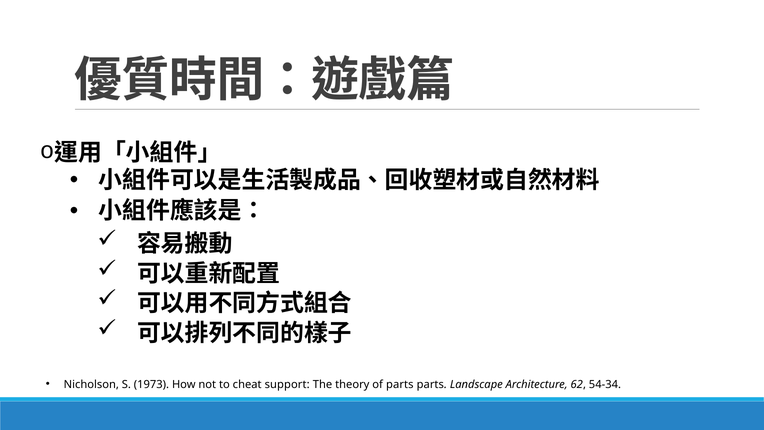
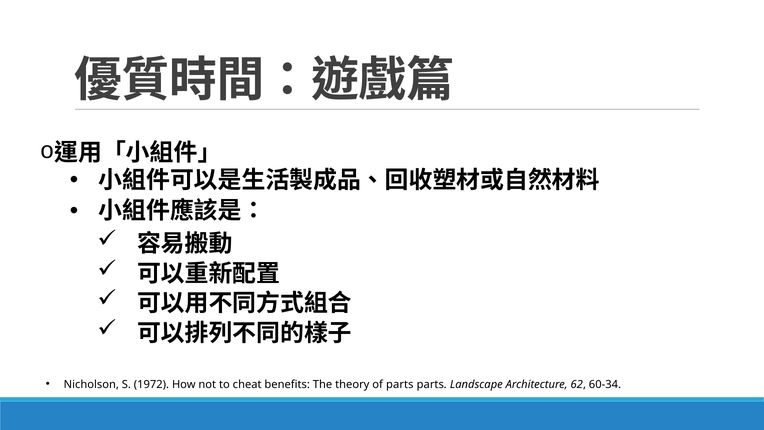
1973: 1973 -> 1972 (151, 384)
support: support -> benefits (287, 384)
54-34: 54-34 -> 60-34 (605, 384)
